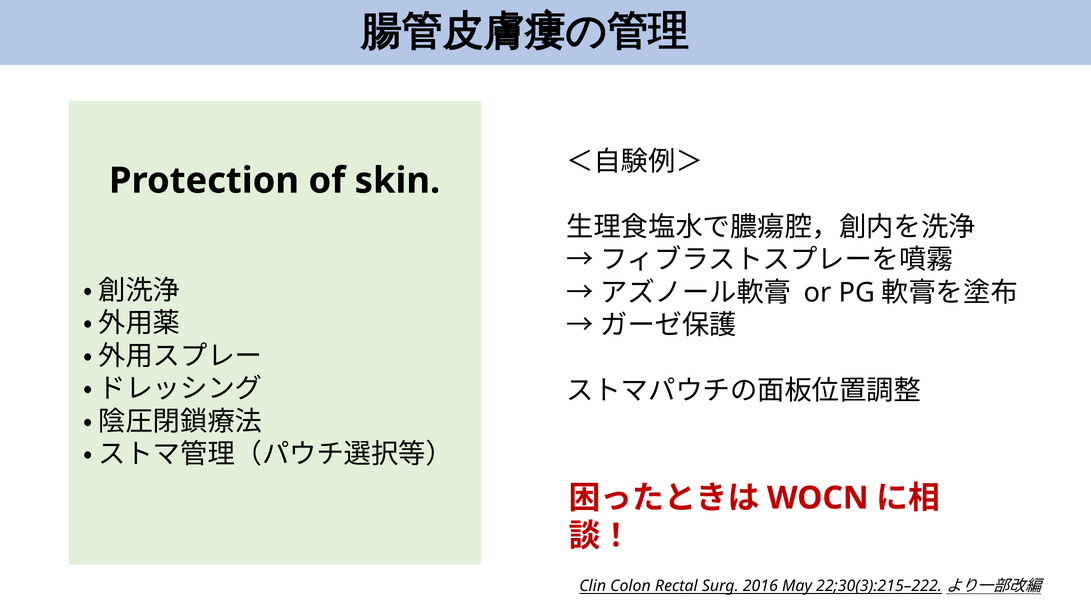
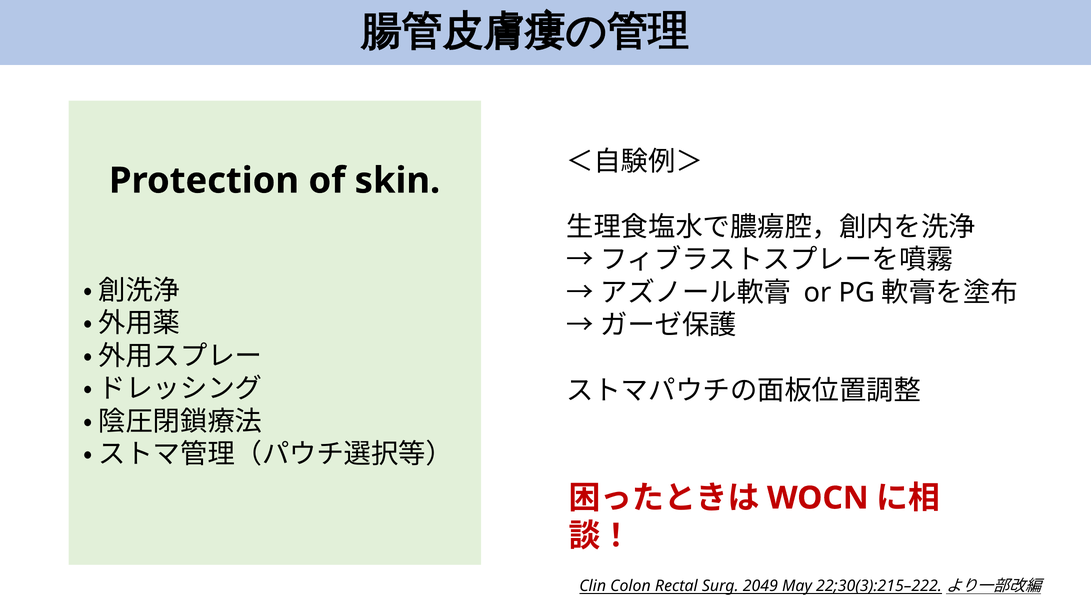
2016: 2016 -> 2049 (760, 586)
